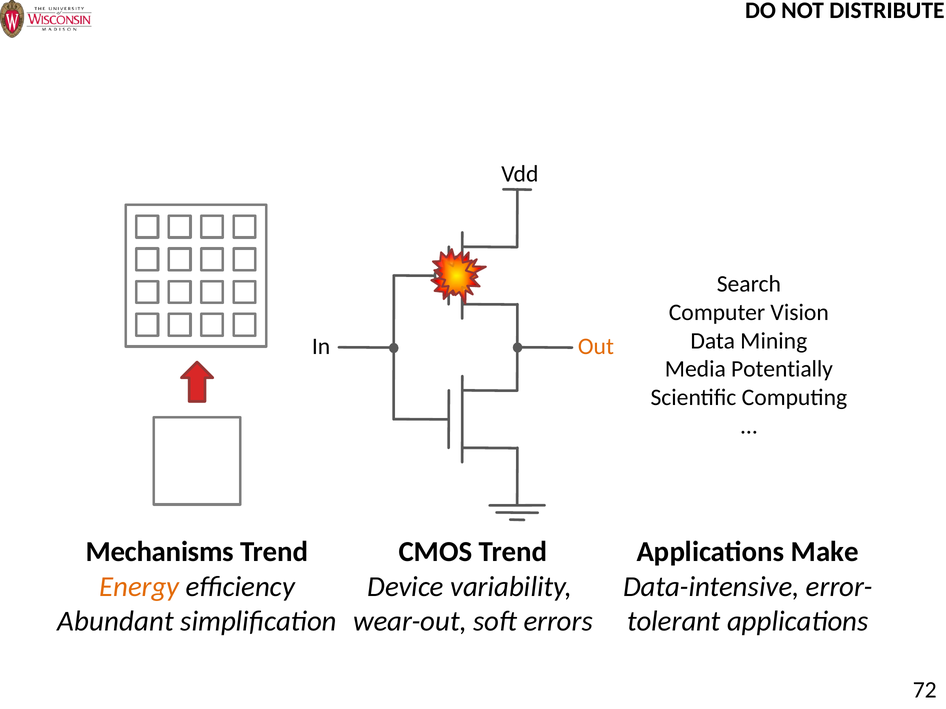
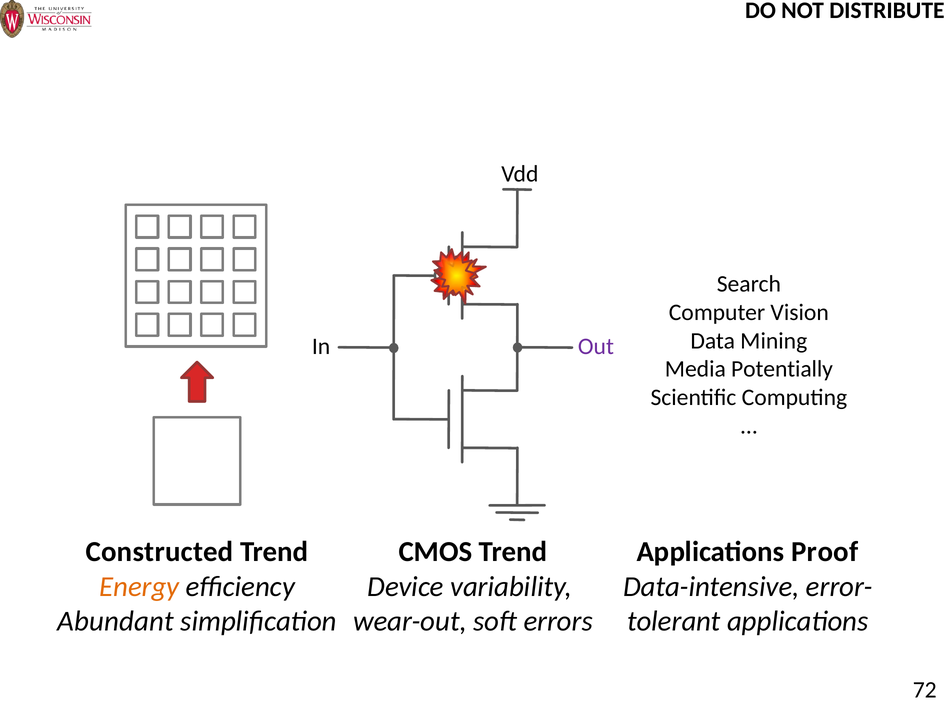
Out colour: orange -> purple (596, 346)
Mechanisms: Mechanisms -> Constructed (160, 552)
Make: Make -> Proof (825, 552)
